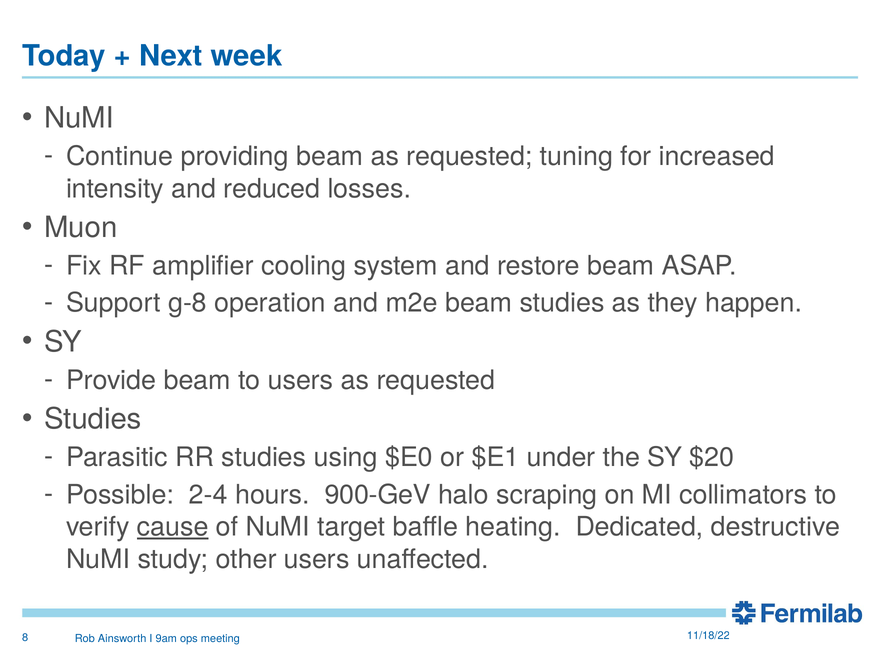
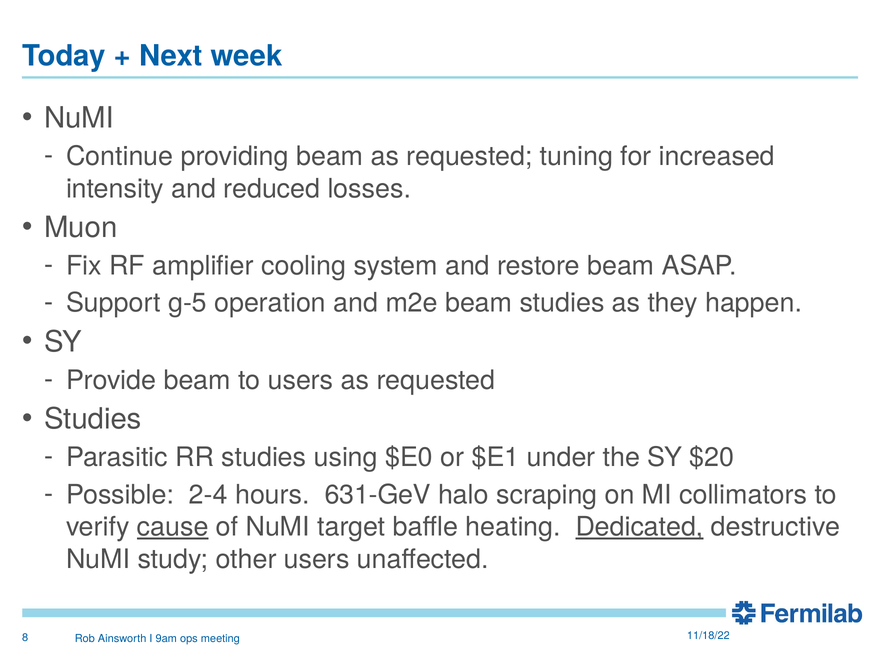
g-8: g-8 -> g-5 (187, 303)
900-GeV: 900-GeV -> 631-GeV (378, 495)
Dedicated underline: none -> present (640, 527)
